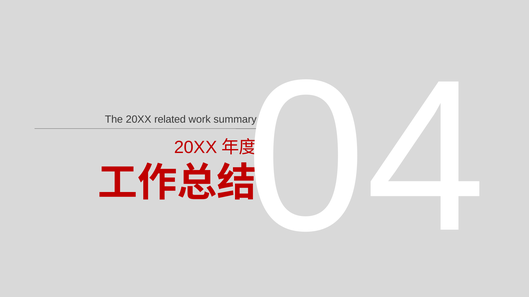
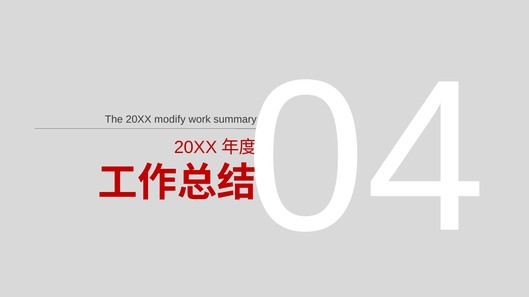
related: related -> modify (170, 120)
